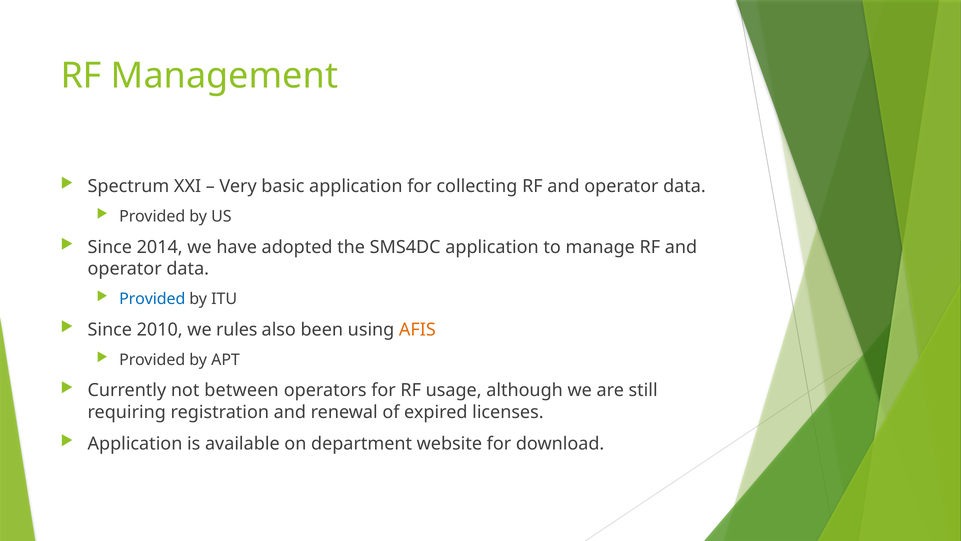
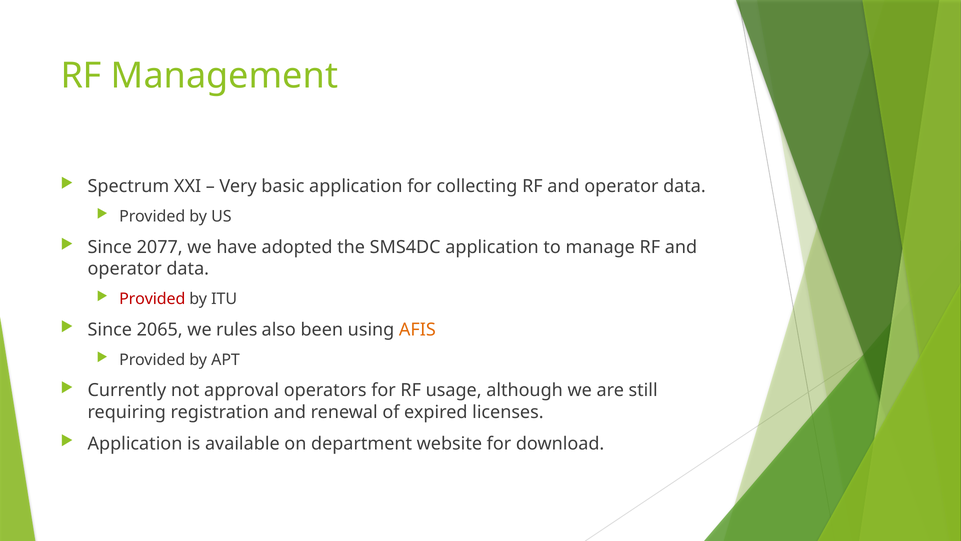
2014: 2014 -> 2077 (160, 247)
Provided colour: blue -> red (152, 299)
2010: 2010 -> 2065 (160, 329)
between: between -> approval (242, 390)
